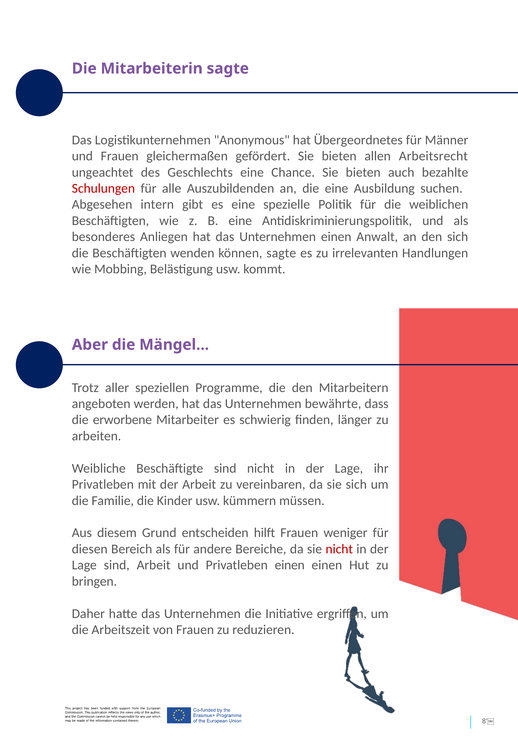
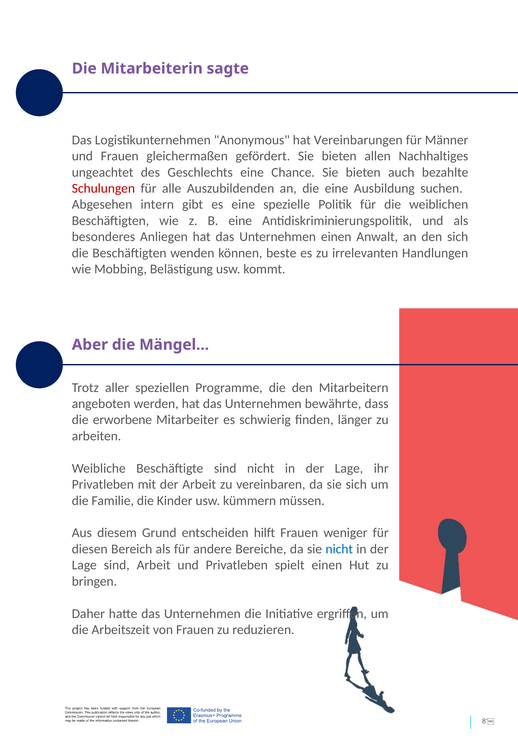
Übergeordnetes: Übergeordnetes -> Vereinbarungen (358, 140)
Arbeitsrecht: Arbeitsrecht -> Nachhaltiges (433, 156)
können sagte: sagte -> beste (281, 253)
nicht colour: red -> blue (339, 548)
Privatleben einen: einen -> spielt (290, 565)
